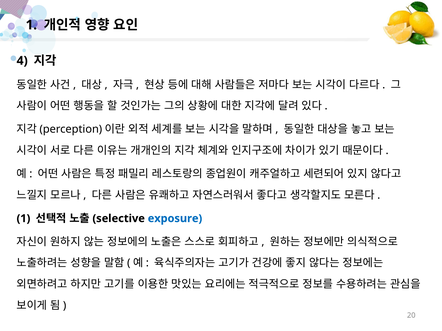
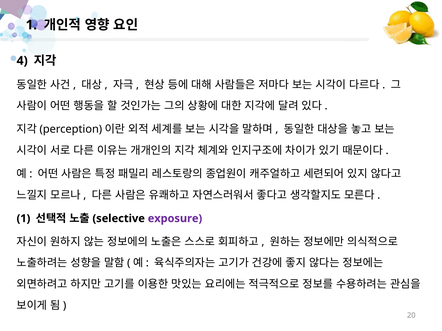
exposure colour: blue -> purple (175, 219)
